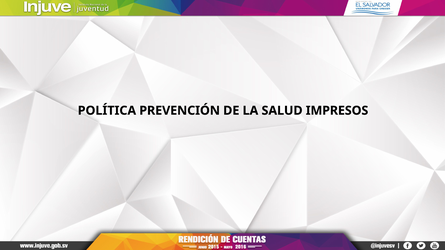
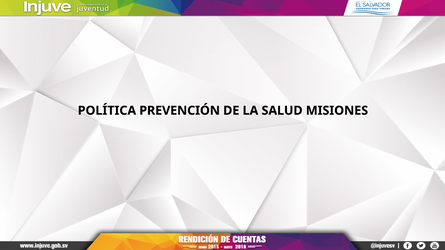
IMPRESOS: IMPRESOS -> MISIONES (337, 111)
